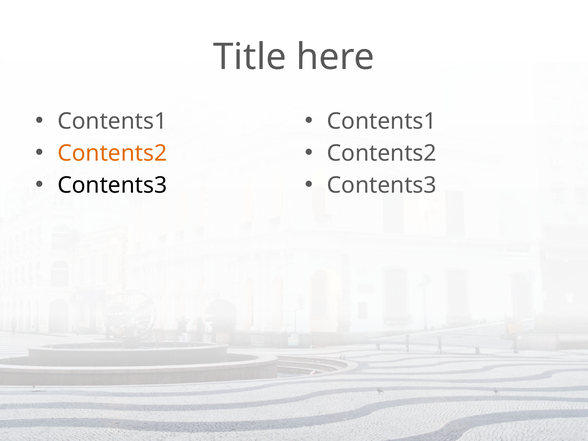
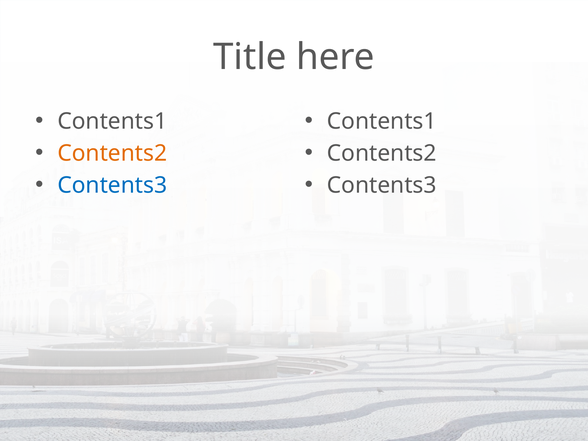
Contents3 colour: black -> blue (112, 185)
